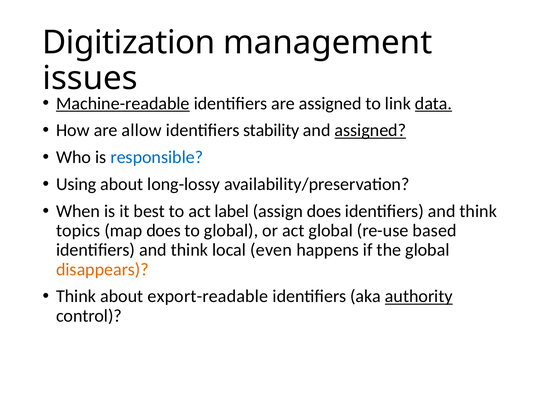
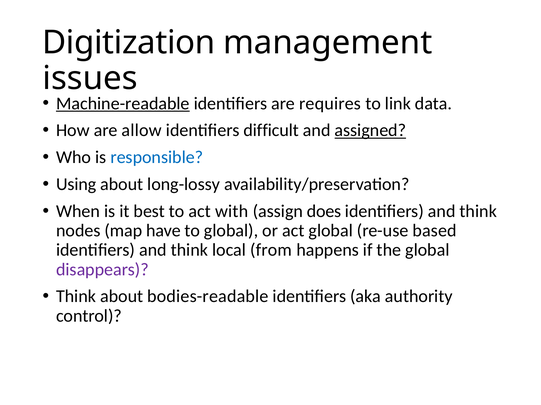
are assigned: assigned -> requires (330, 104)
data underline: present -> none (433, 104)
stability: stability -> difficult (271, 131)
label: label -> with (232, 212)
topics: topics -> nodes (78, 231)
map does: does -> have (164, 231)
even: even -> from (271, 250)
disappears colour: orange -> purple (102, 270)
export-readable: export-readable -> bodies-readable (208, 297)
authority underline: present -> none (419, 297)
